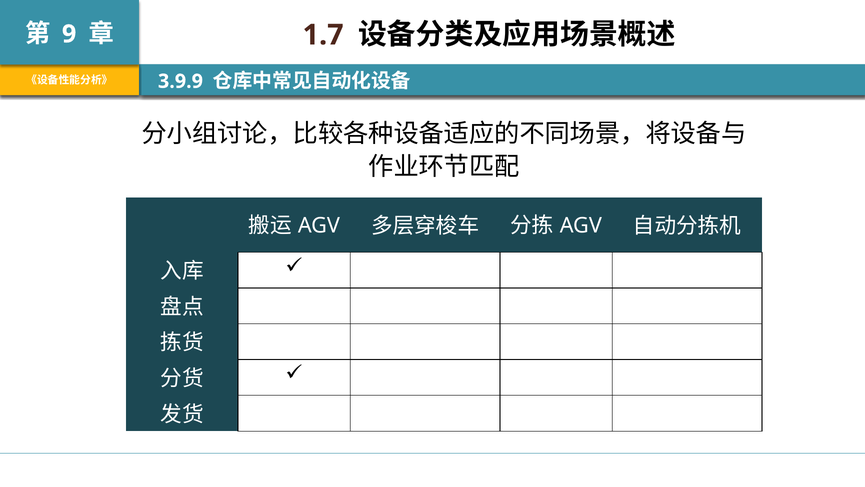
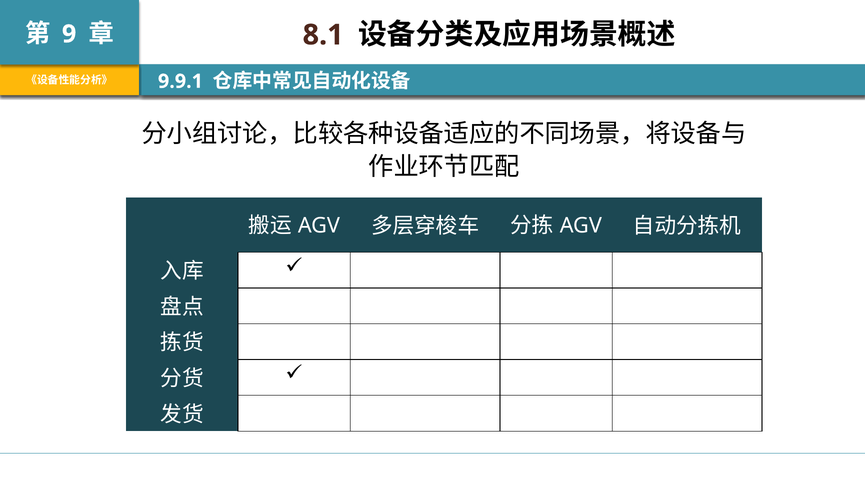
1.7: 1.7 -> 8.1 (323, 35)
3.9.9: 3.9.9 -> 9.9.1 (180, 81)
